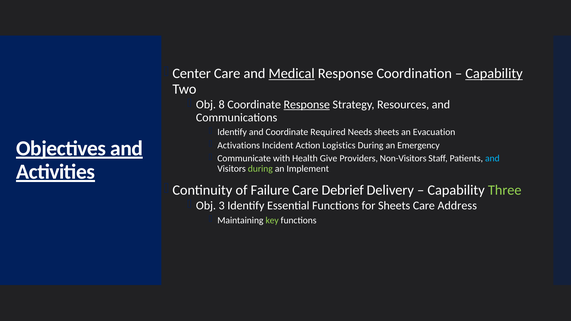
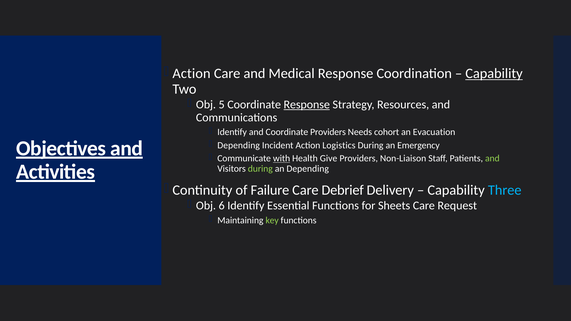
Center: Center -> Action (192, 74)
Medical underline: present -> none (292, 74)
8: 8 -> 5 (222, 105)
Coordinate Required: Required -> Providers (328, 132)
Needs sheets: sheets -> cohort (387, 132)
Activations: Activations -> Depending (239, 145)
with underline: none -> present (282, 158)
Non-Visitors: Non-Visitors -> Non-Liaison (403, 158)
and colour: light blue -> light green (492, 158)
an Implement: Implement -> Depending (308, 169)
Three colour: light green -> light blue (505, 190)
3: 3 -> 6 (222, 206)
Address: Address -> Request (457, 206)
